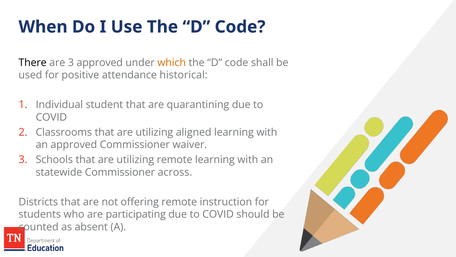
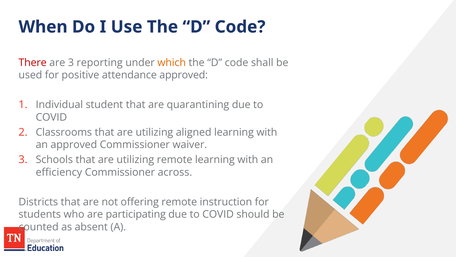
There colour: black -> red (33, 63)
3 approved: approved -> reporting (100, 63)
attendance historical: historical -> approved (184, 75)
statewide: statewide -> efficiency (59, 172)
